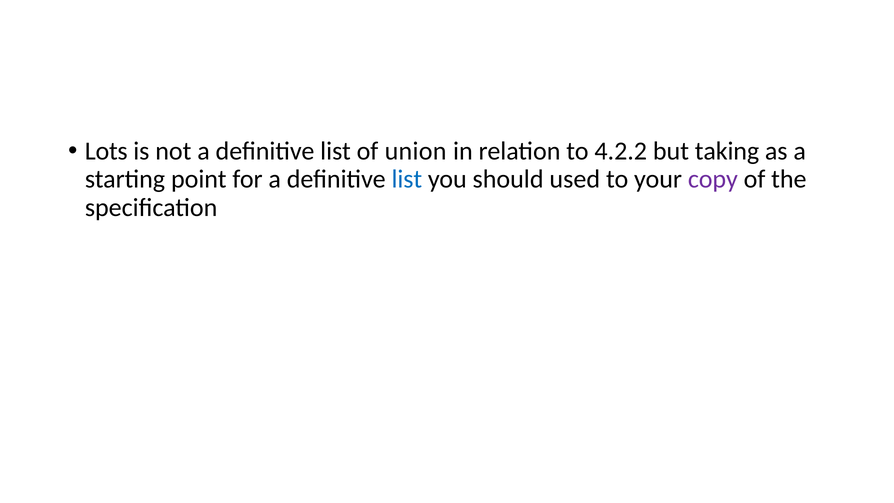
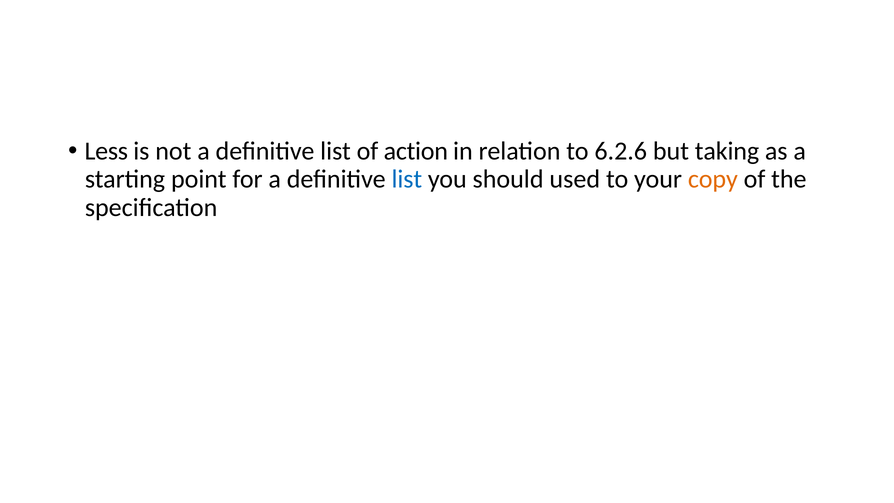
Lots: Lots -> Less (106, 151)
union: union -> action (416, 151)
4.2.2: 4.2.2 -> 6.2.6 (621, 151)
copy colour: purple -> orange (713, 179)
